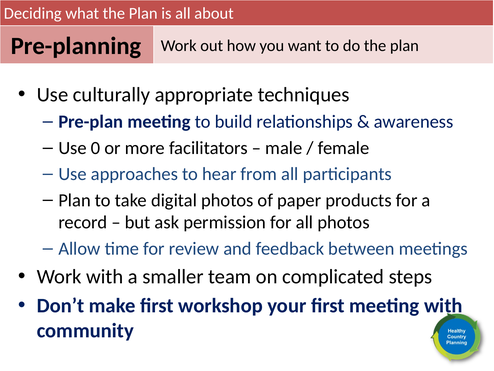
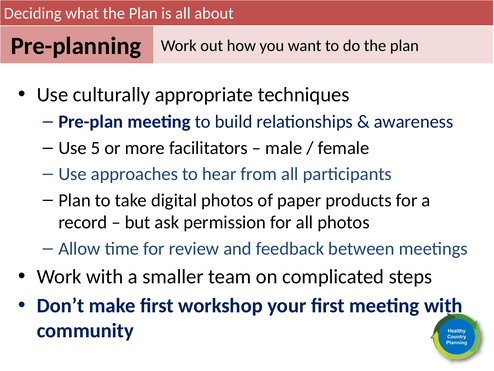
0: 0 -> 5 (96, 148)
